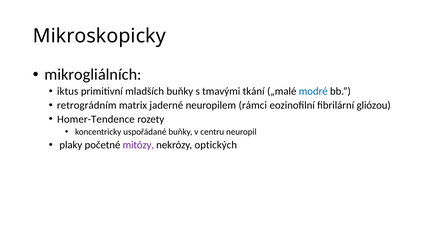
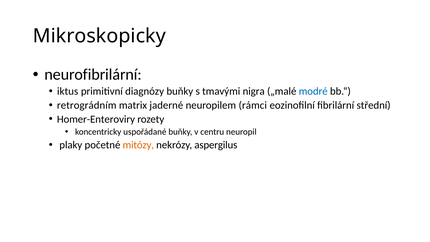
mikrogliálních: mikrogliálních -> neurofibrilární (93, 75)
mladších: mladších -> diagnózy (145, 91)
tkání: tkání -> nigra (254, 91)
gliózou: gliózou -> střední (374, 105)
Homer-Tendence: Homer-Tendence -> Homer-Enteroviry (96, 119)
mitózy colour: purple -> orange (138, 145)
optických: optických -> aspergilus (216, 145)
